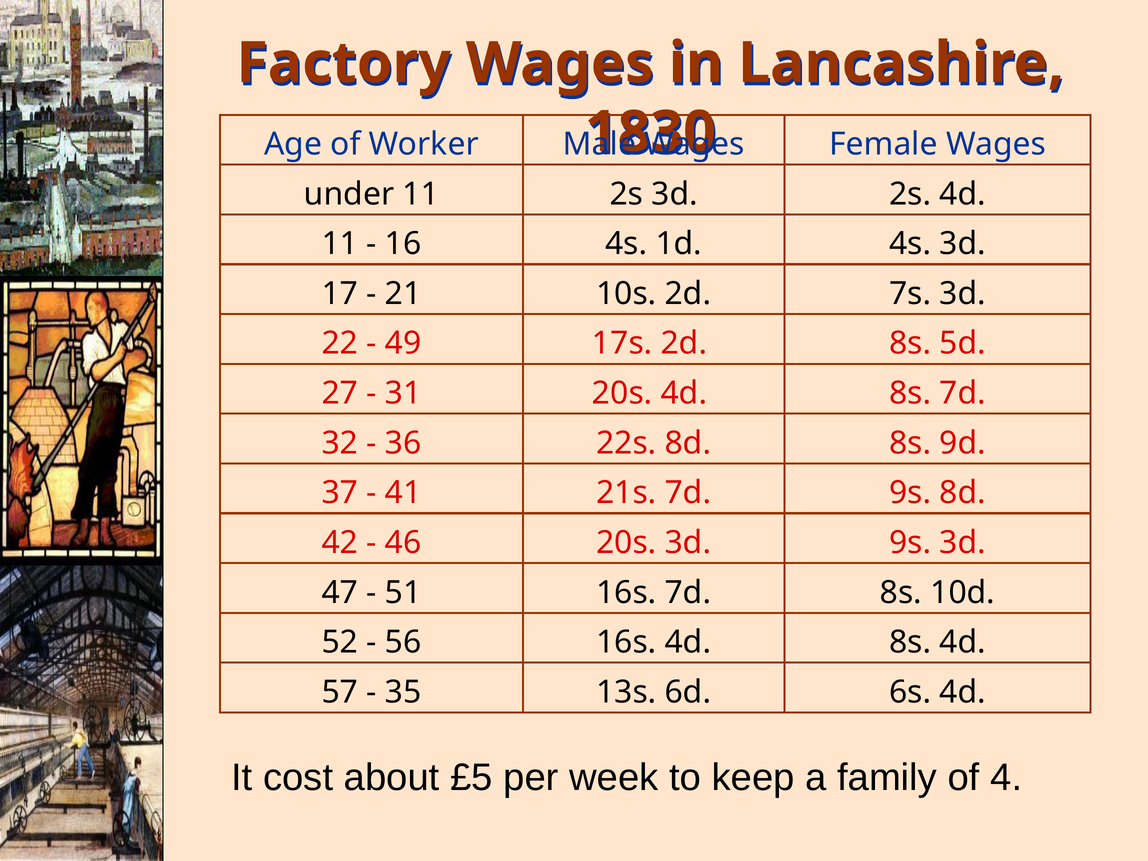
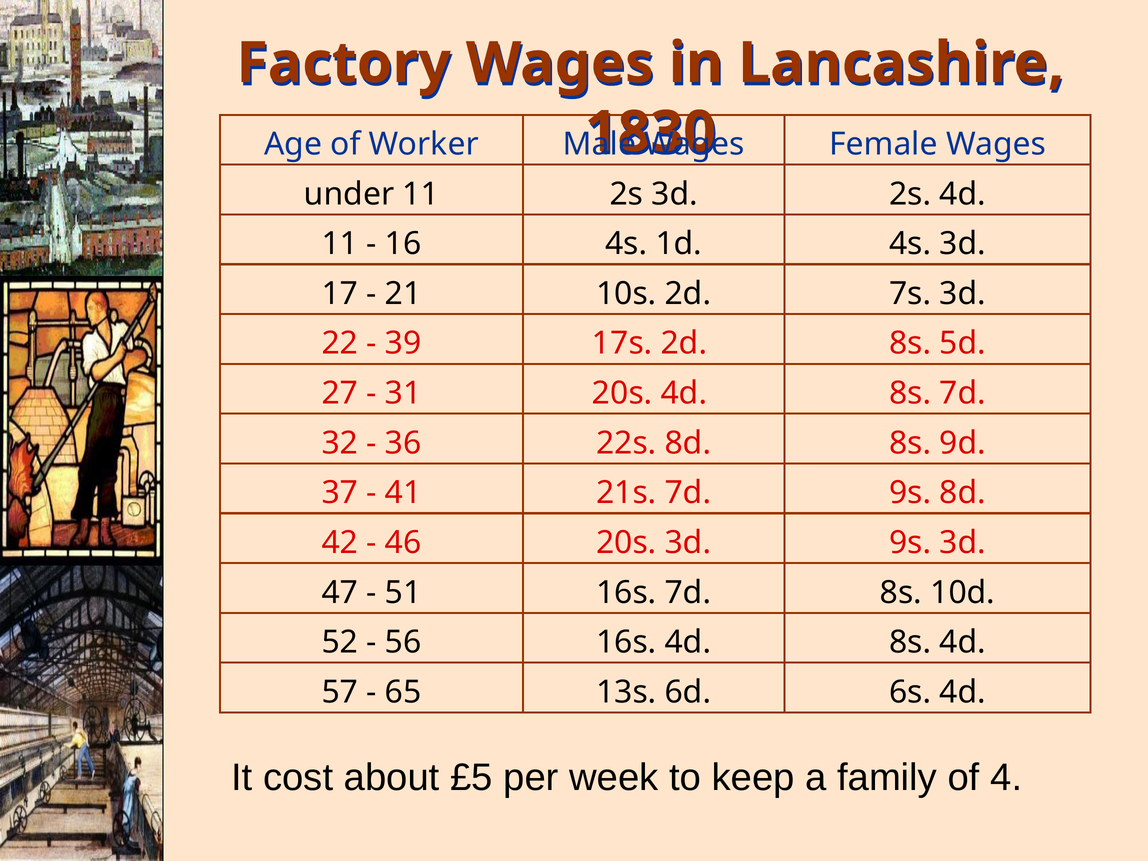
49: 49 -> 39 (403, 343)
35: 35 -> 65 (403, 692)
